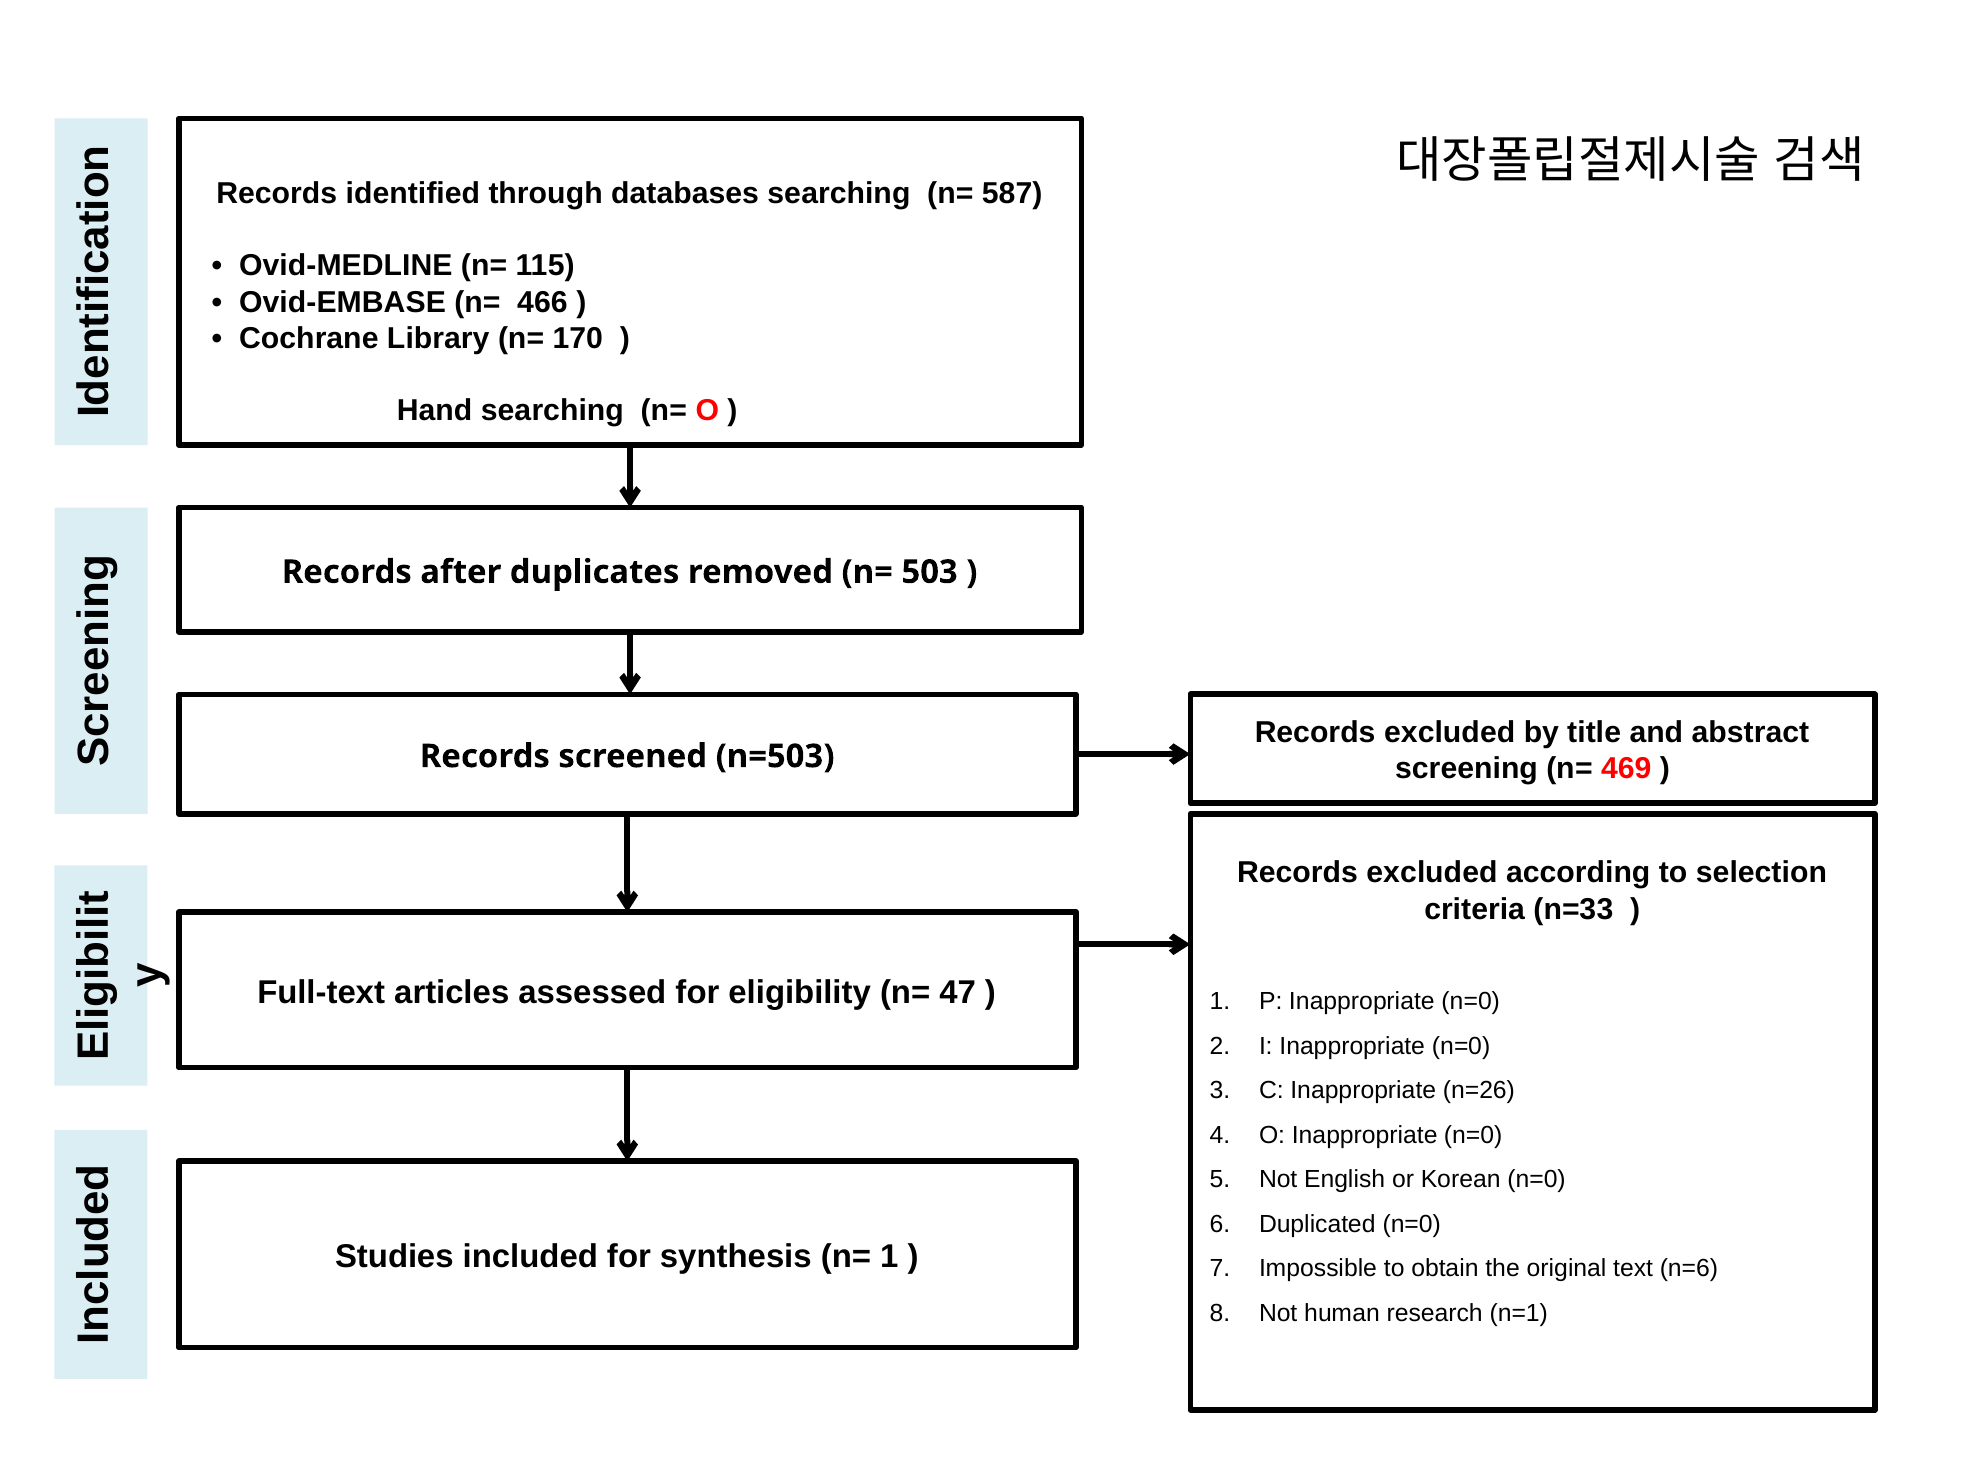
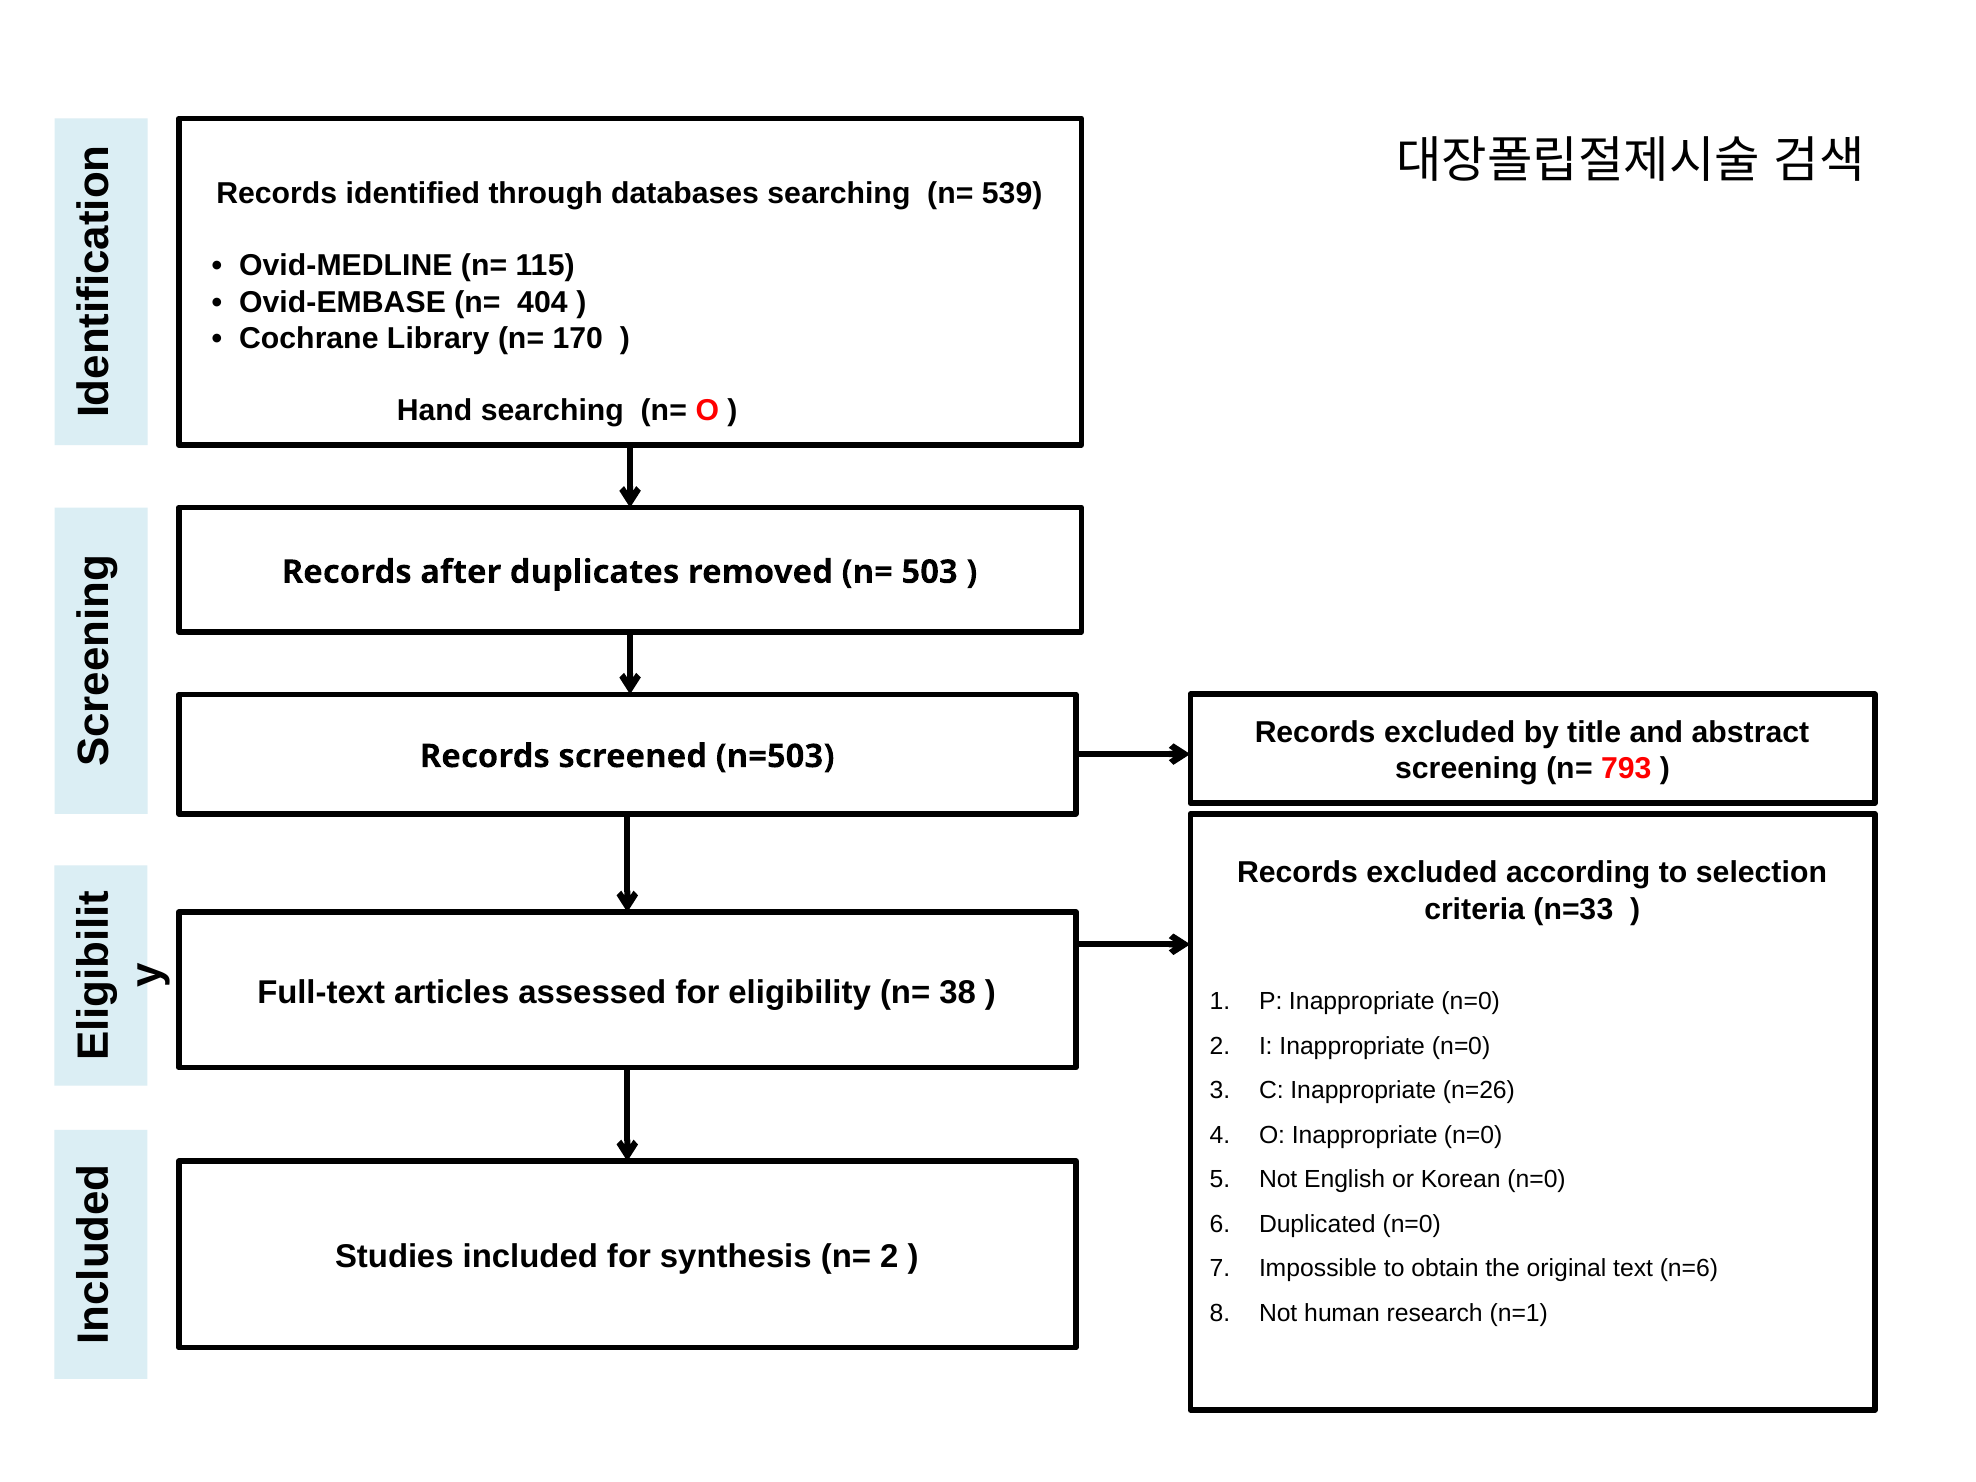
587: 587 -> 539 (1012, 193)
466: 466 -> 404 (542, 302)
469: 469 -> 793 (1626, 769)
47: 47 -> 38 (958, 992)
n= 1: 1 -> 2 (889, 1257)
